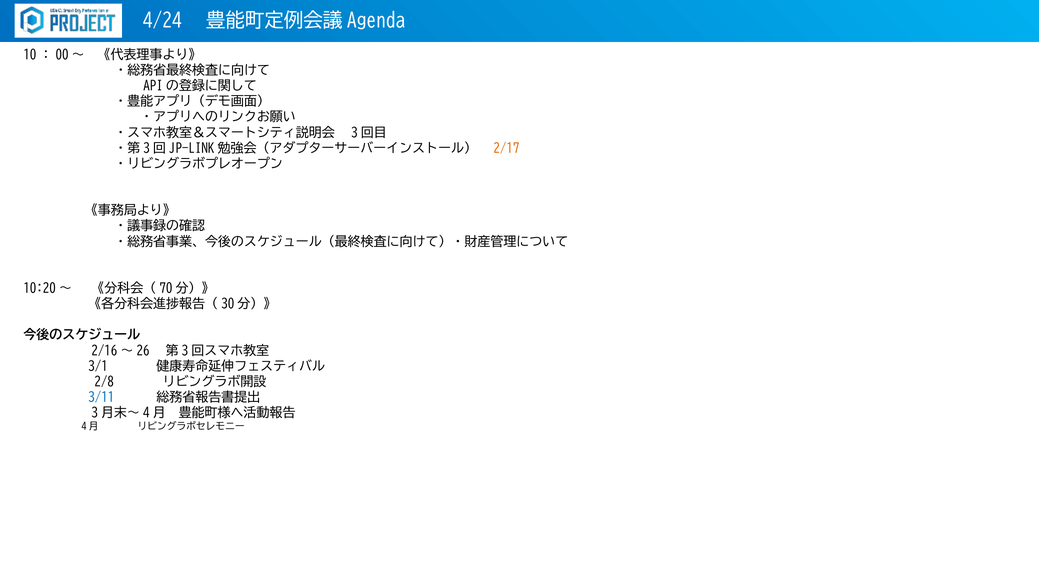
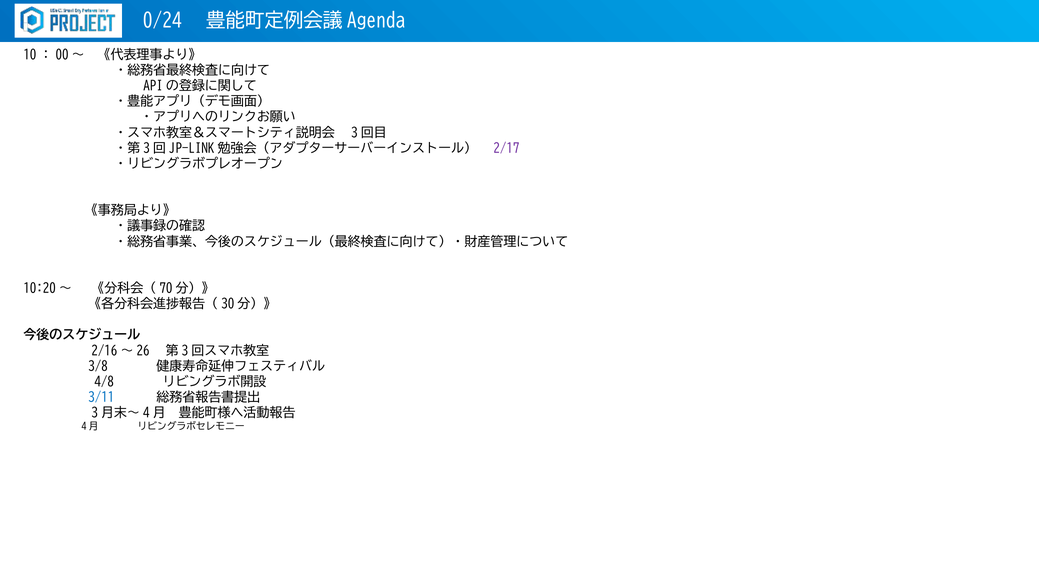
4/24: 4/24 -> 0/24 (162, 21)
2/17 colour: orange -> purple (506, 148)
3/1: 3/1 -> 3/8 (98, 367)
2/8: 2/8 -> 4/8 (104, 382)
